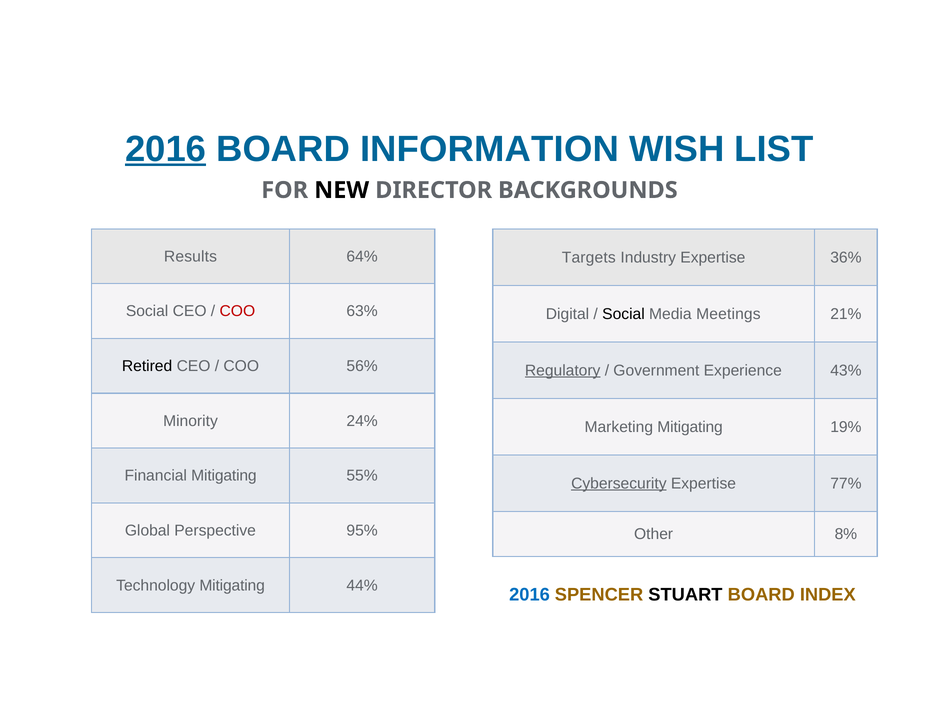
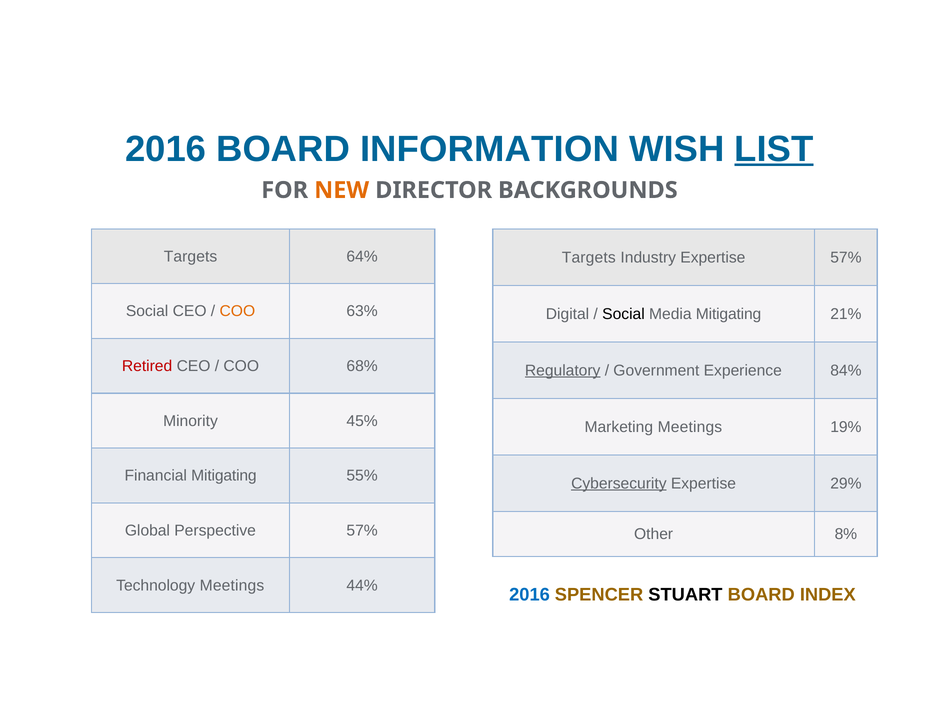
2016 underline: present -> none (166, 149)
LIST underline: none -> present (774, 149)
NEW colour: black -> orange (342, 190)
Results: Results -> Targets (191, 257)
Expertise 36%: 36% -> 57% (846, 257)
COO colour: red -> orange (237, 311)
Media Meetings: Meetings -> Mitigating (729, 314)
Retired colour: black -> red (147, 366)
56%: 56% -> 68% (362, 366)
43%: 43% -> 84% (846, 371)
24%: 24% -> 45% (362, 421)
Marketing Mitigating: Mitigating -> Meetings (690, 427)
77%: 77% -> 29% (846, 484)
Perspective 95%: 95% -> 57% (362, 531)
Technology Mitigating: Mitigating -> Meetings (232, 586)
